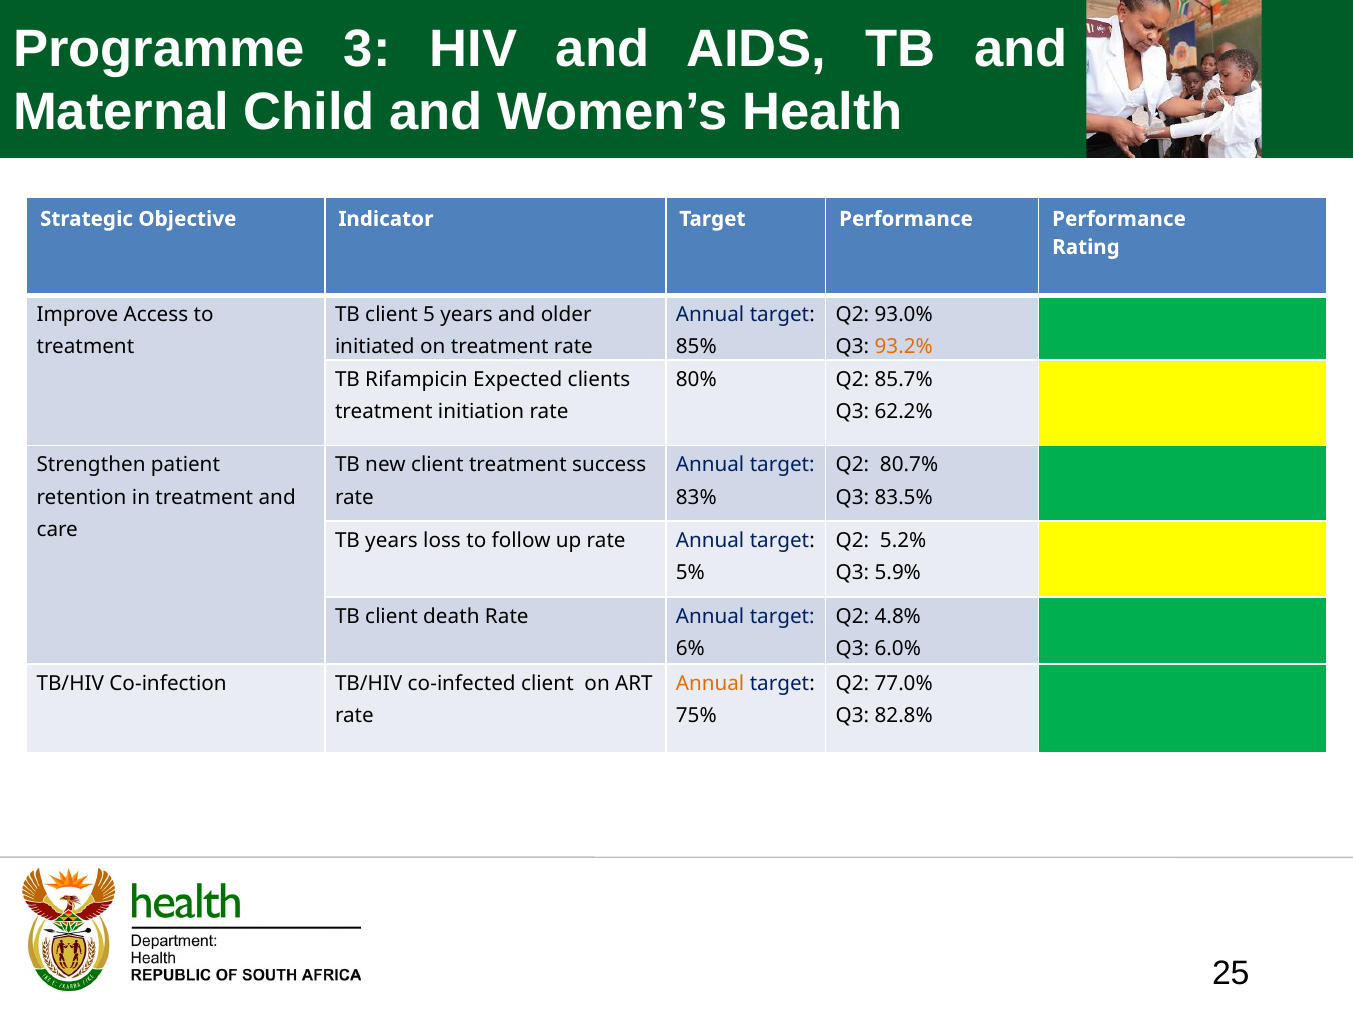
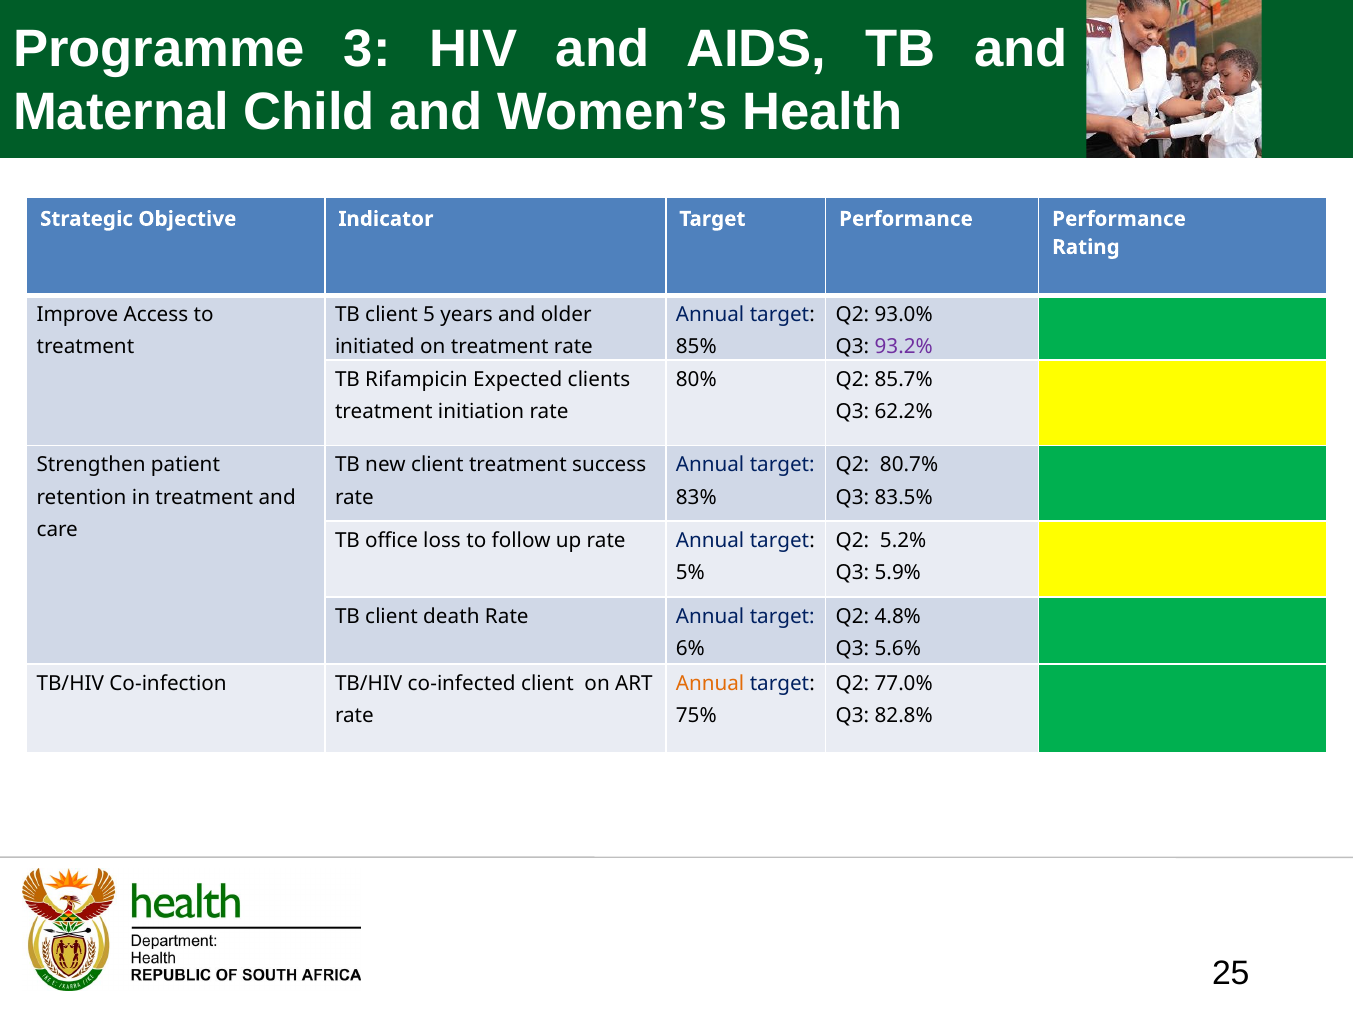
93.2% colour: orange -> purple (904, 347)
TB years: years -> office (392, 541)
6.0%: 6.0% -> 5.6% (898, 649)
